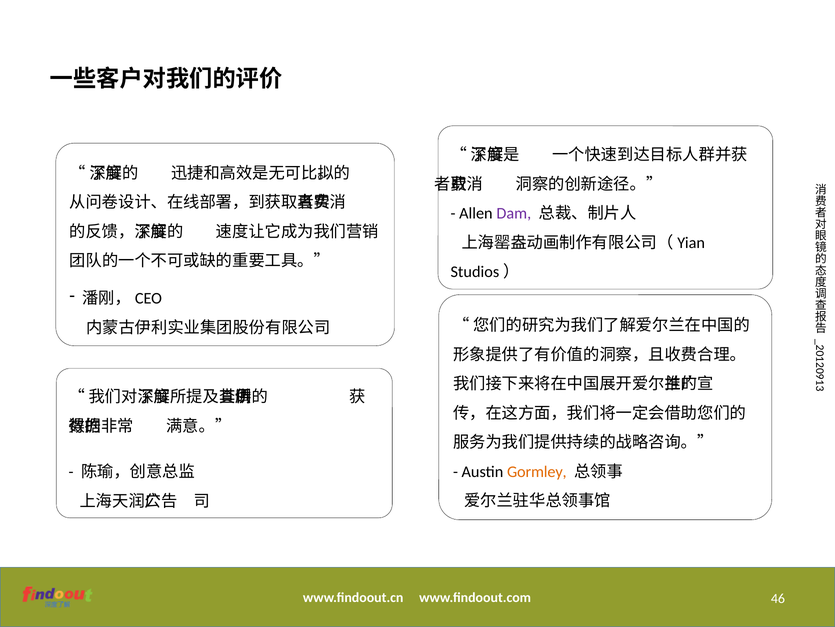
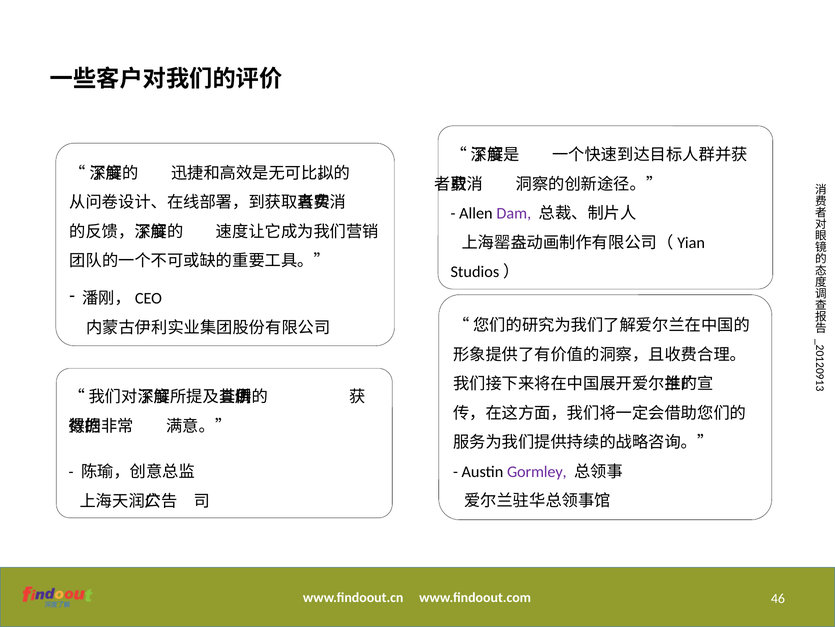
Gormley colour: orange -> purple (537, 471)
